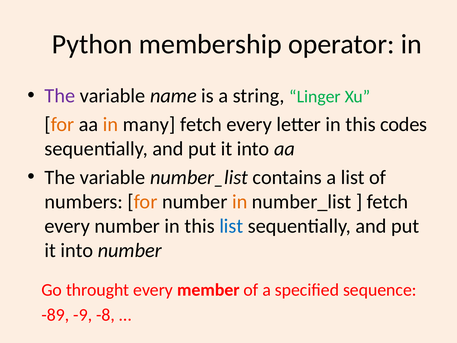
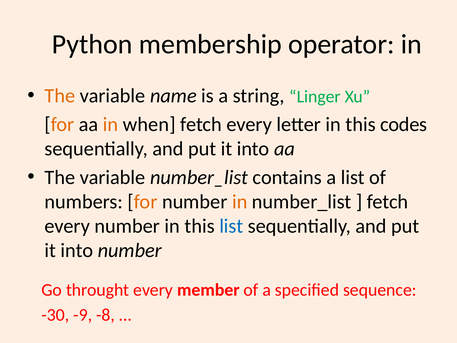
The colour: purple -> orange (60, 96)
many: many -> when (149, 124)
-89: -89 -> -30 (55, 315)
